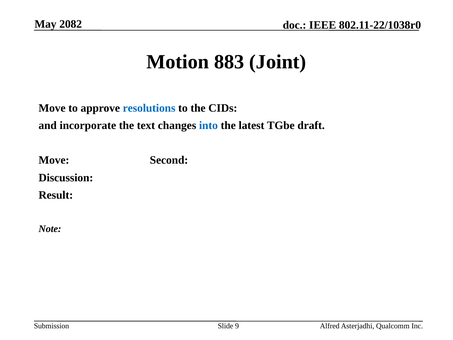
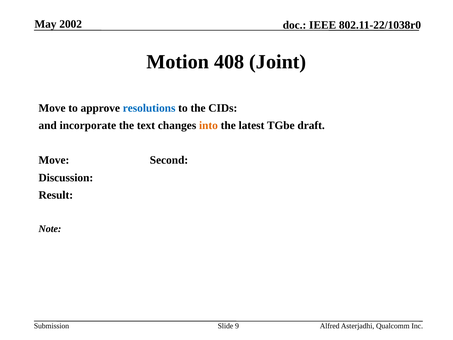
2082: 2082 -> 2002 (71, 24)
883: 883 -> 408 (229, 62)
into colour: blue -> orange (208, 125)
